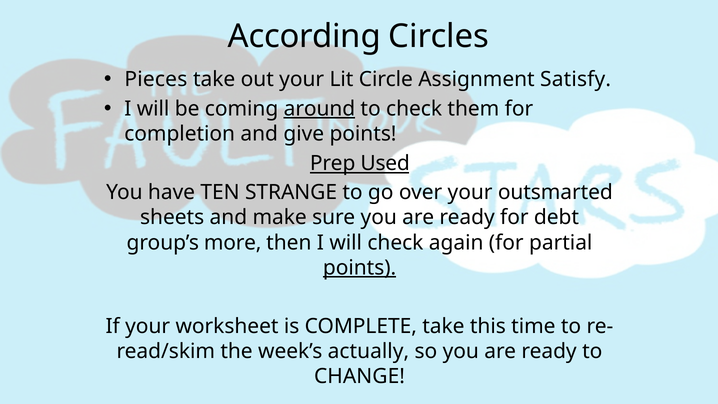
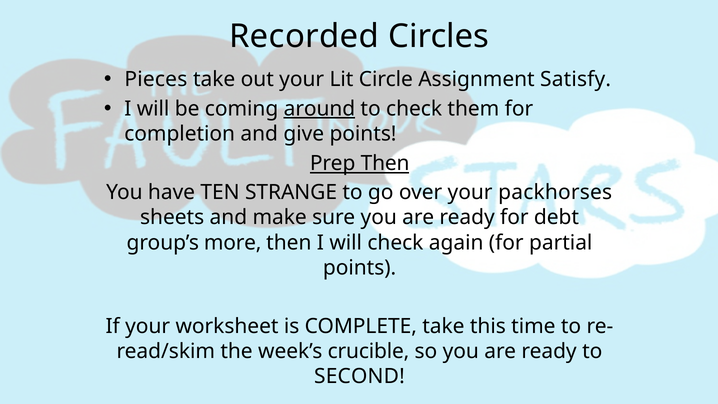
According: According -> Recorded (304, 36)
Prep Used: Used -> Then (385, 163)
outsmarted: outsmarted -> packhorses (555, 192)
points underline: present -> none (360, 268)
actually: actually -> crucible (369, 351)
CHANGE: CHANGE -> SECOND (359, 376)
